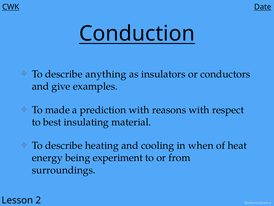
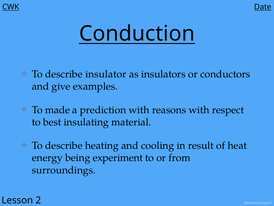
anything: anything -> insulator (106, 74)
when: when -> result (201, 145)
